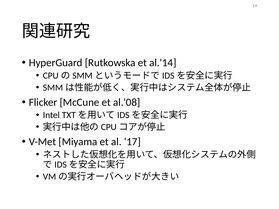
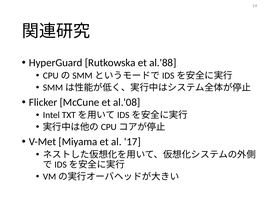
al.'14: al.'14 -> al.'88 (163, 63)
